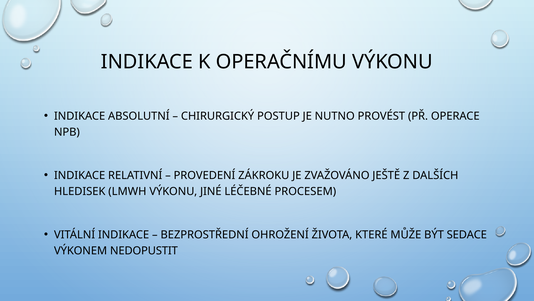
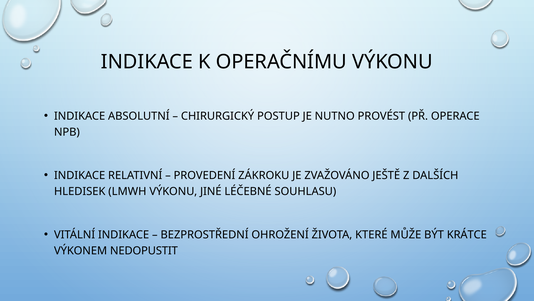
PROCESEM: PROCESEM -> SOUHLASU (305, 191)
SEDACE: SEDACE -> KRÁTCE (467, 234)
